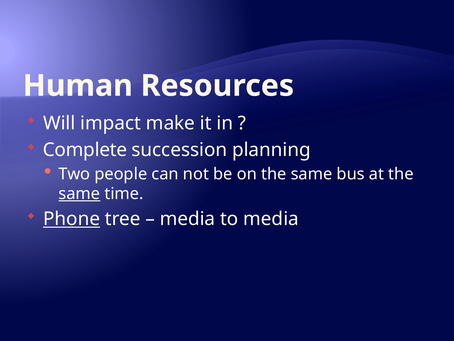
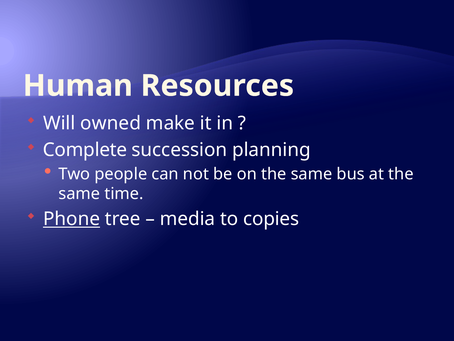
impact: impact -> owned (111, 123)
same underline: present -> none (79, 194)
to media: media -> copies (271, 219)
